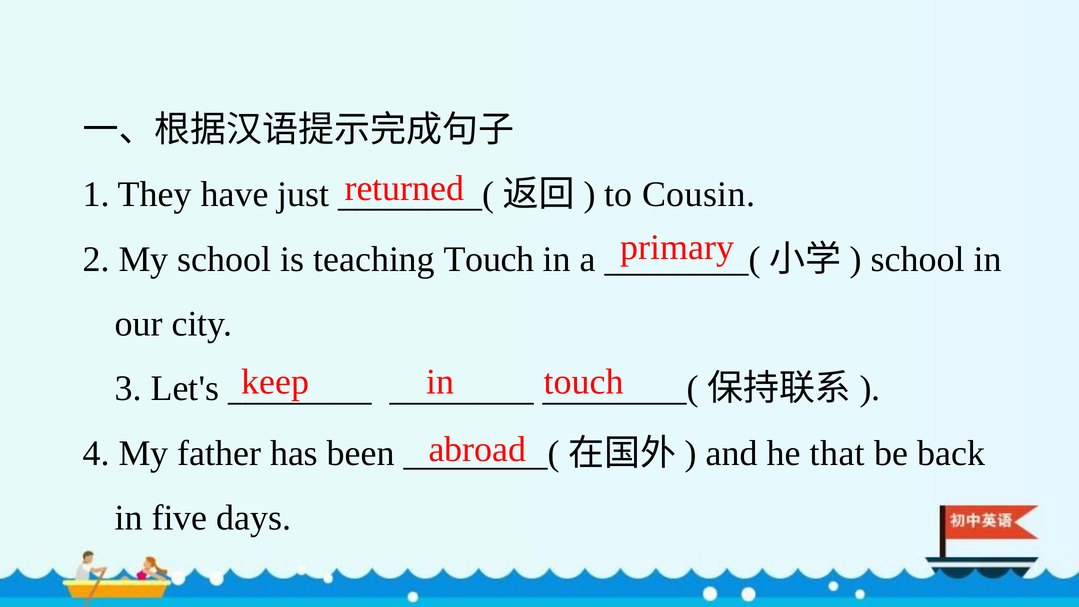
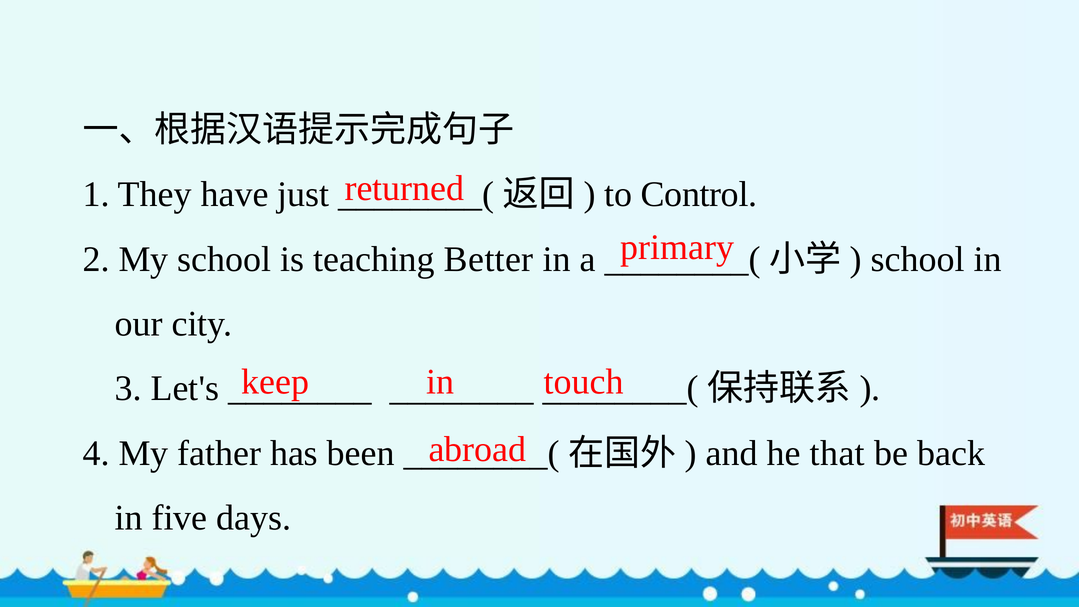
Cousin: Cousin -> Control (699, 194)
teaching Touch: Touch -> Better (489, 259)
